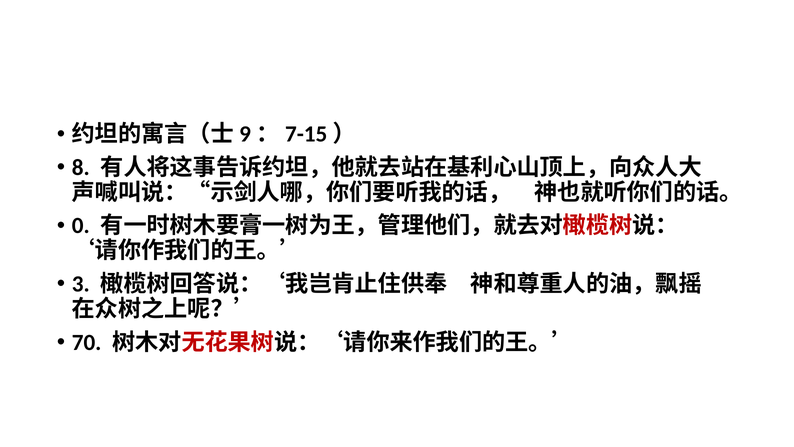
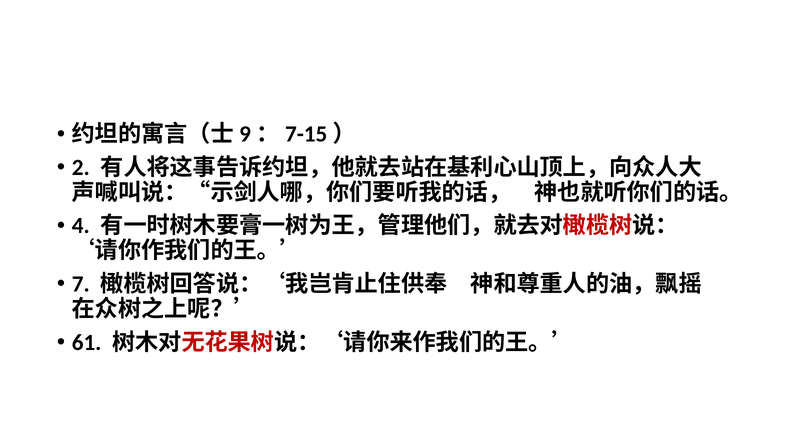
8: 8 -> 2 (81, 167)
0: 0 -> 4 (81, 226)
3: 3 -> 7 (81, 284)
70: 70 -> 61 (87, 342)
